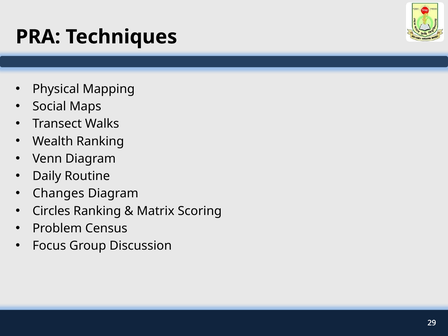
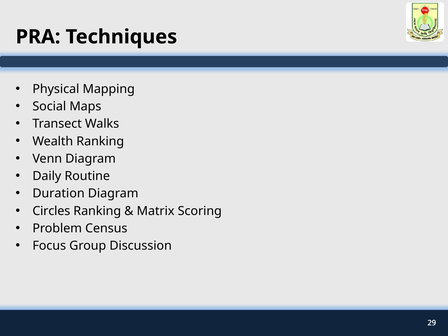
Changes: Changes -> Duration (59, 194)
